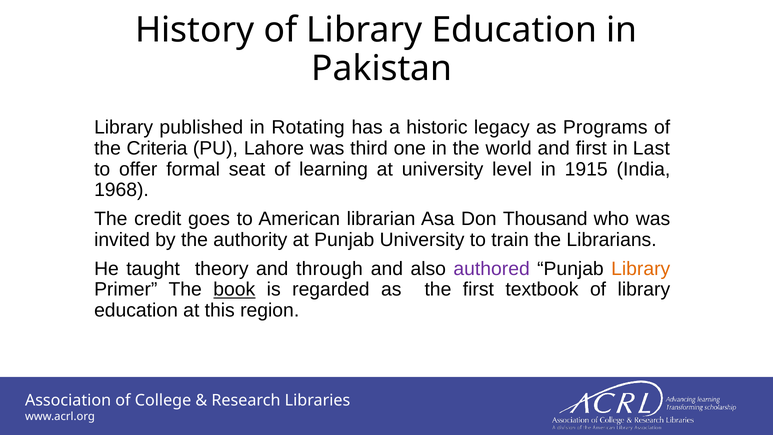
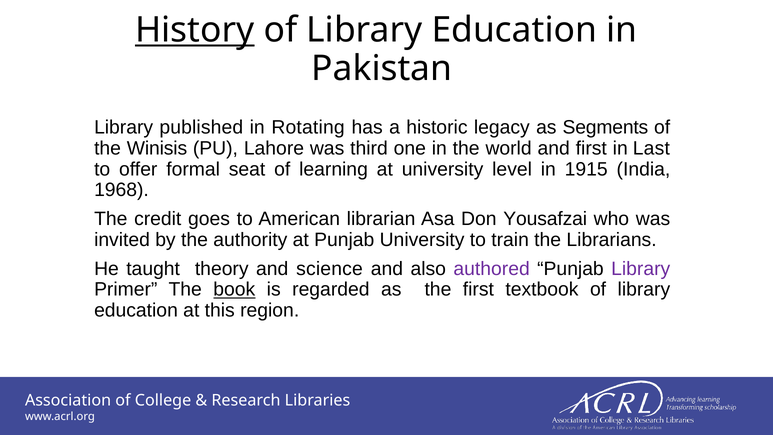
History underline: none -> present (195, 30)
Programs: Programs -> Segments (605, 127)
Criteria: Criteria -> Winisis (157, 148)
Thousand: Thousand -> Yousafzai (545, 219)
through: through -> science (330, 269)
Library colour: orange -> purple (641, 269)
